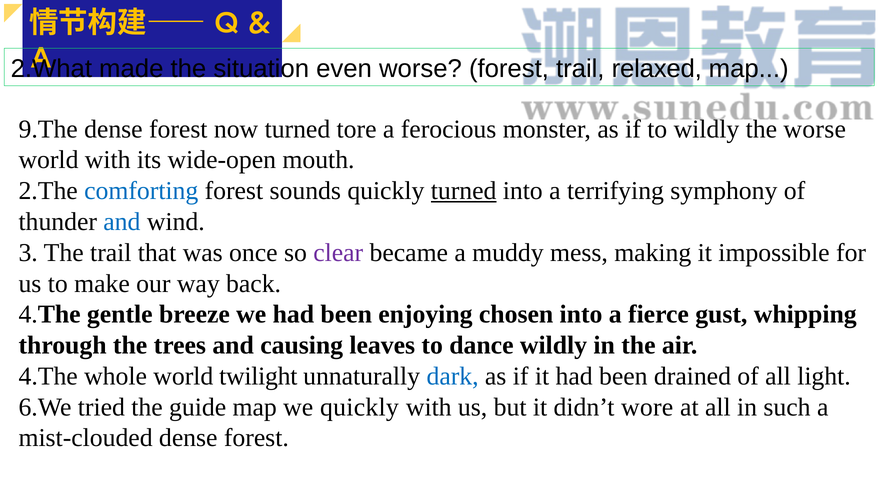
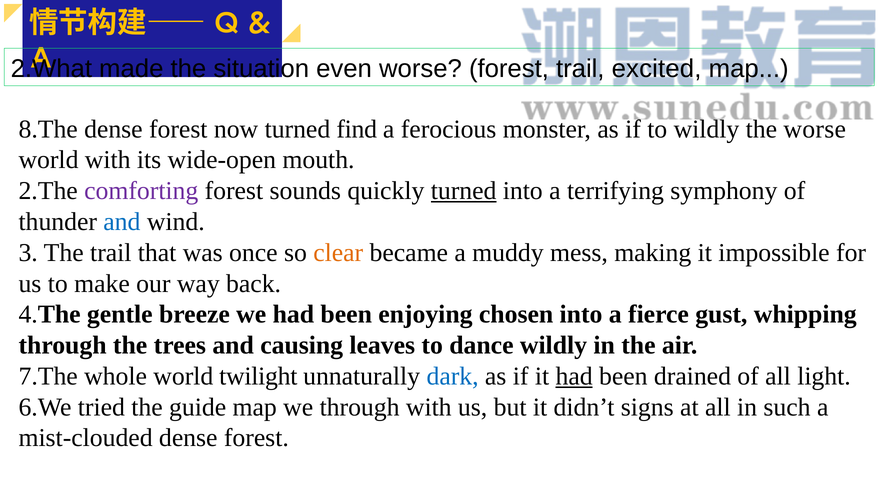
relaxed: relaxed -> excited (657, 69)
9.The: 9.The -> 8.The (48, 129)
tore: tore -> find (357, 129)
comforting colour: blue -> purple (141, 191)
clear colour: purple -> orange (338, 253)
4.The: 4.The -> 7.The (48, 377)
had underline: none -> present (574, 377)
we quickly: quickly -> through (360, 408)
wore: wore -> signs (647, 408)
